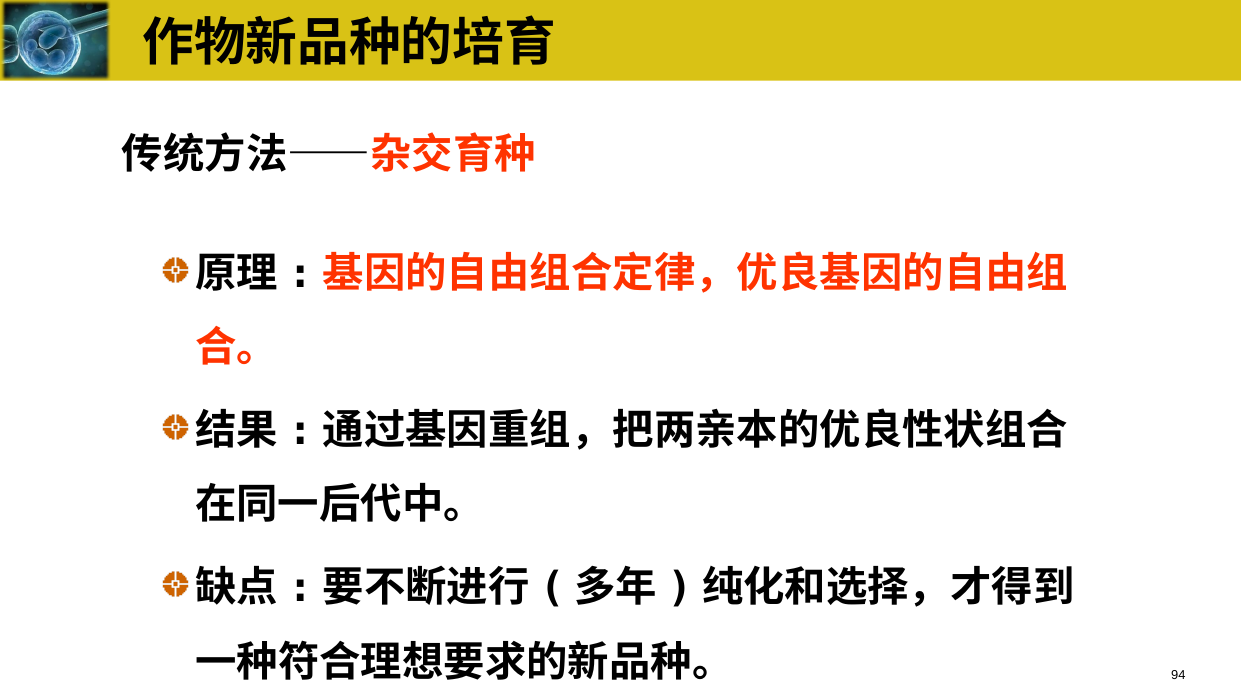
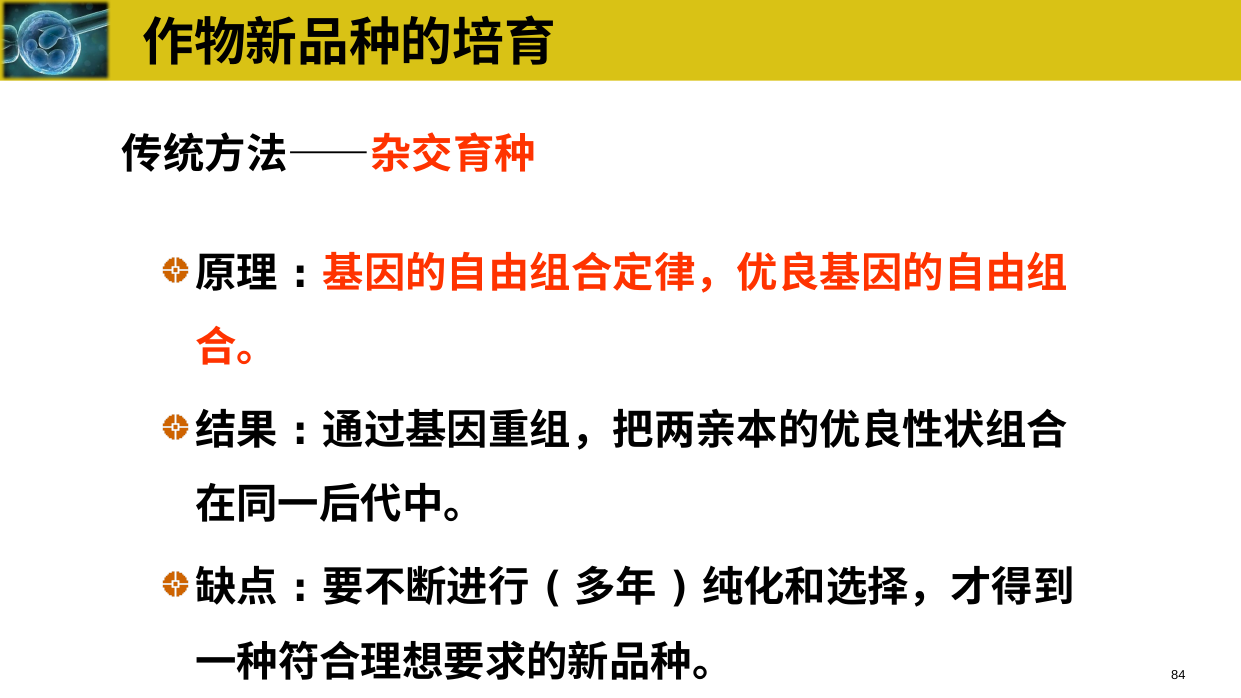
94: 94 -> 84 (1178, 676)
